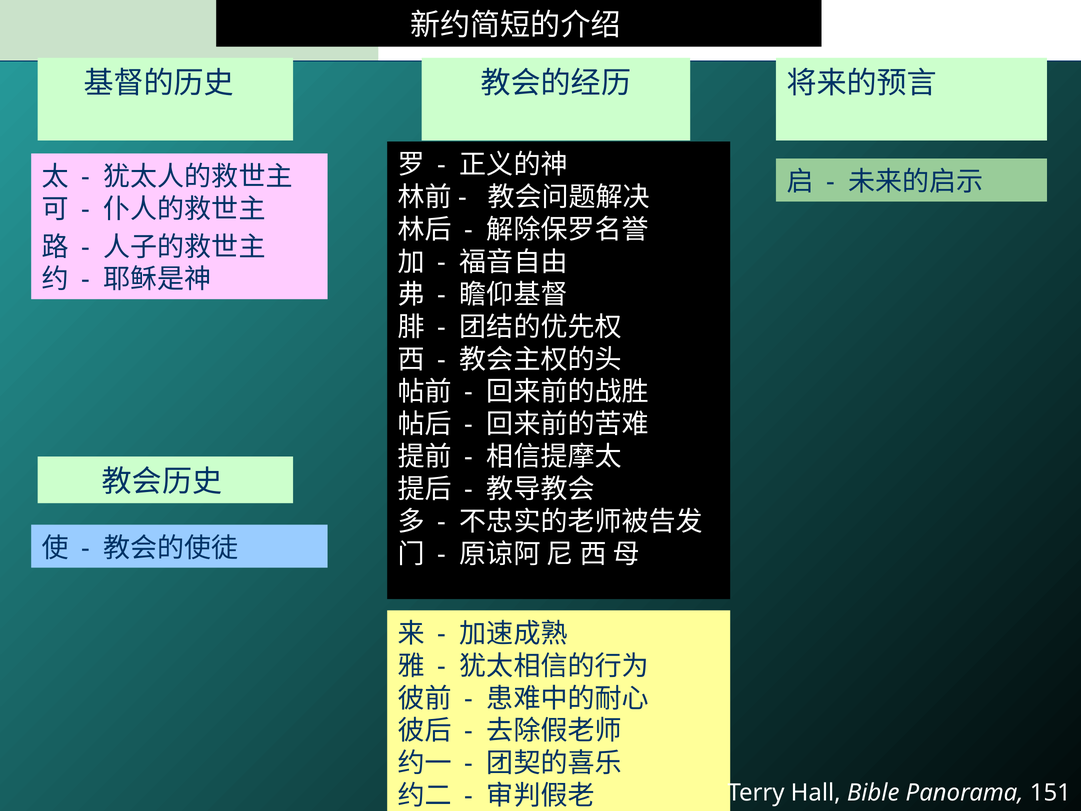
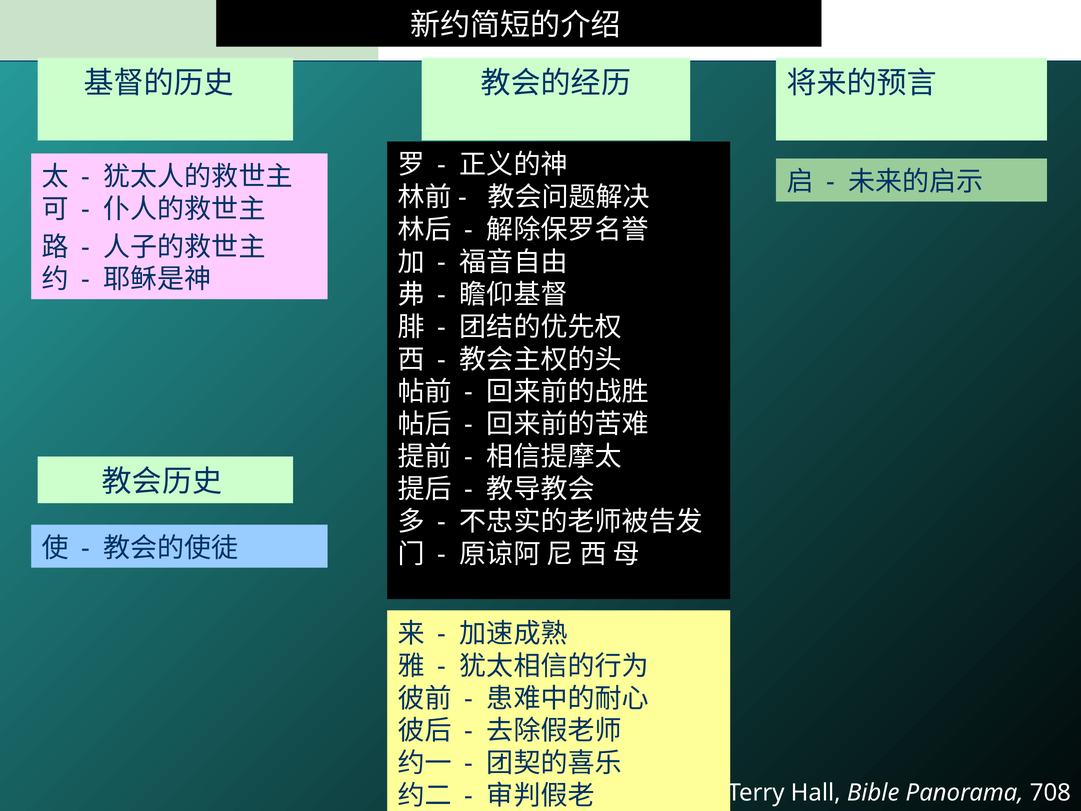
151: 151 -> 708 (1050, 793)
